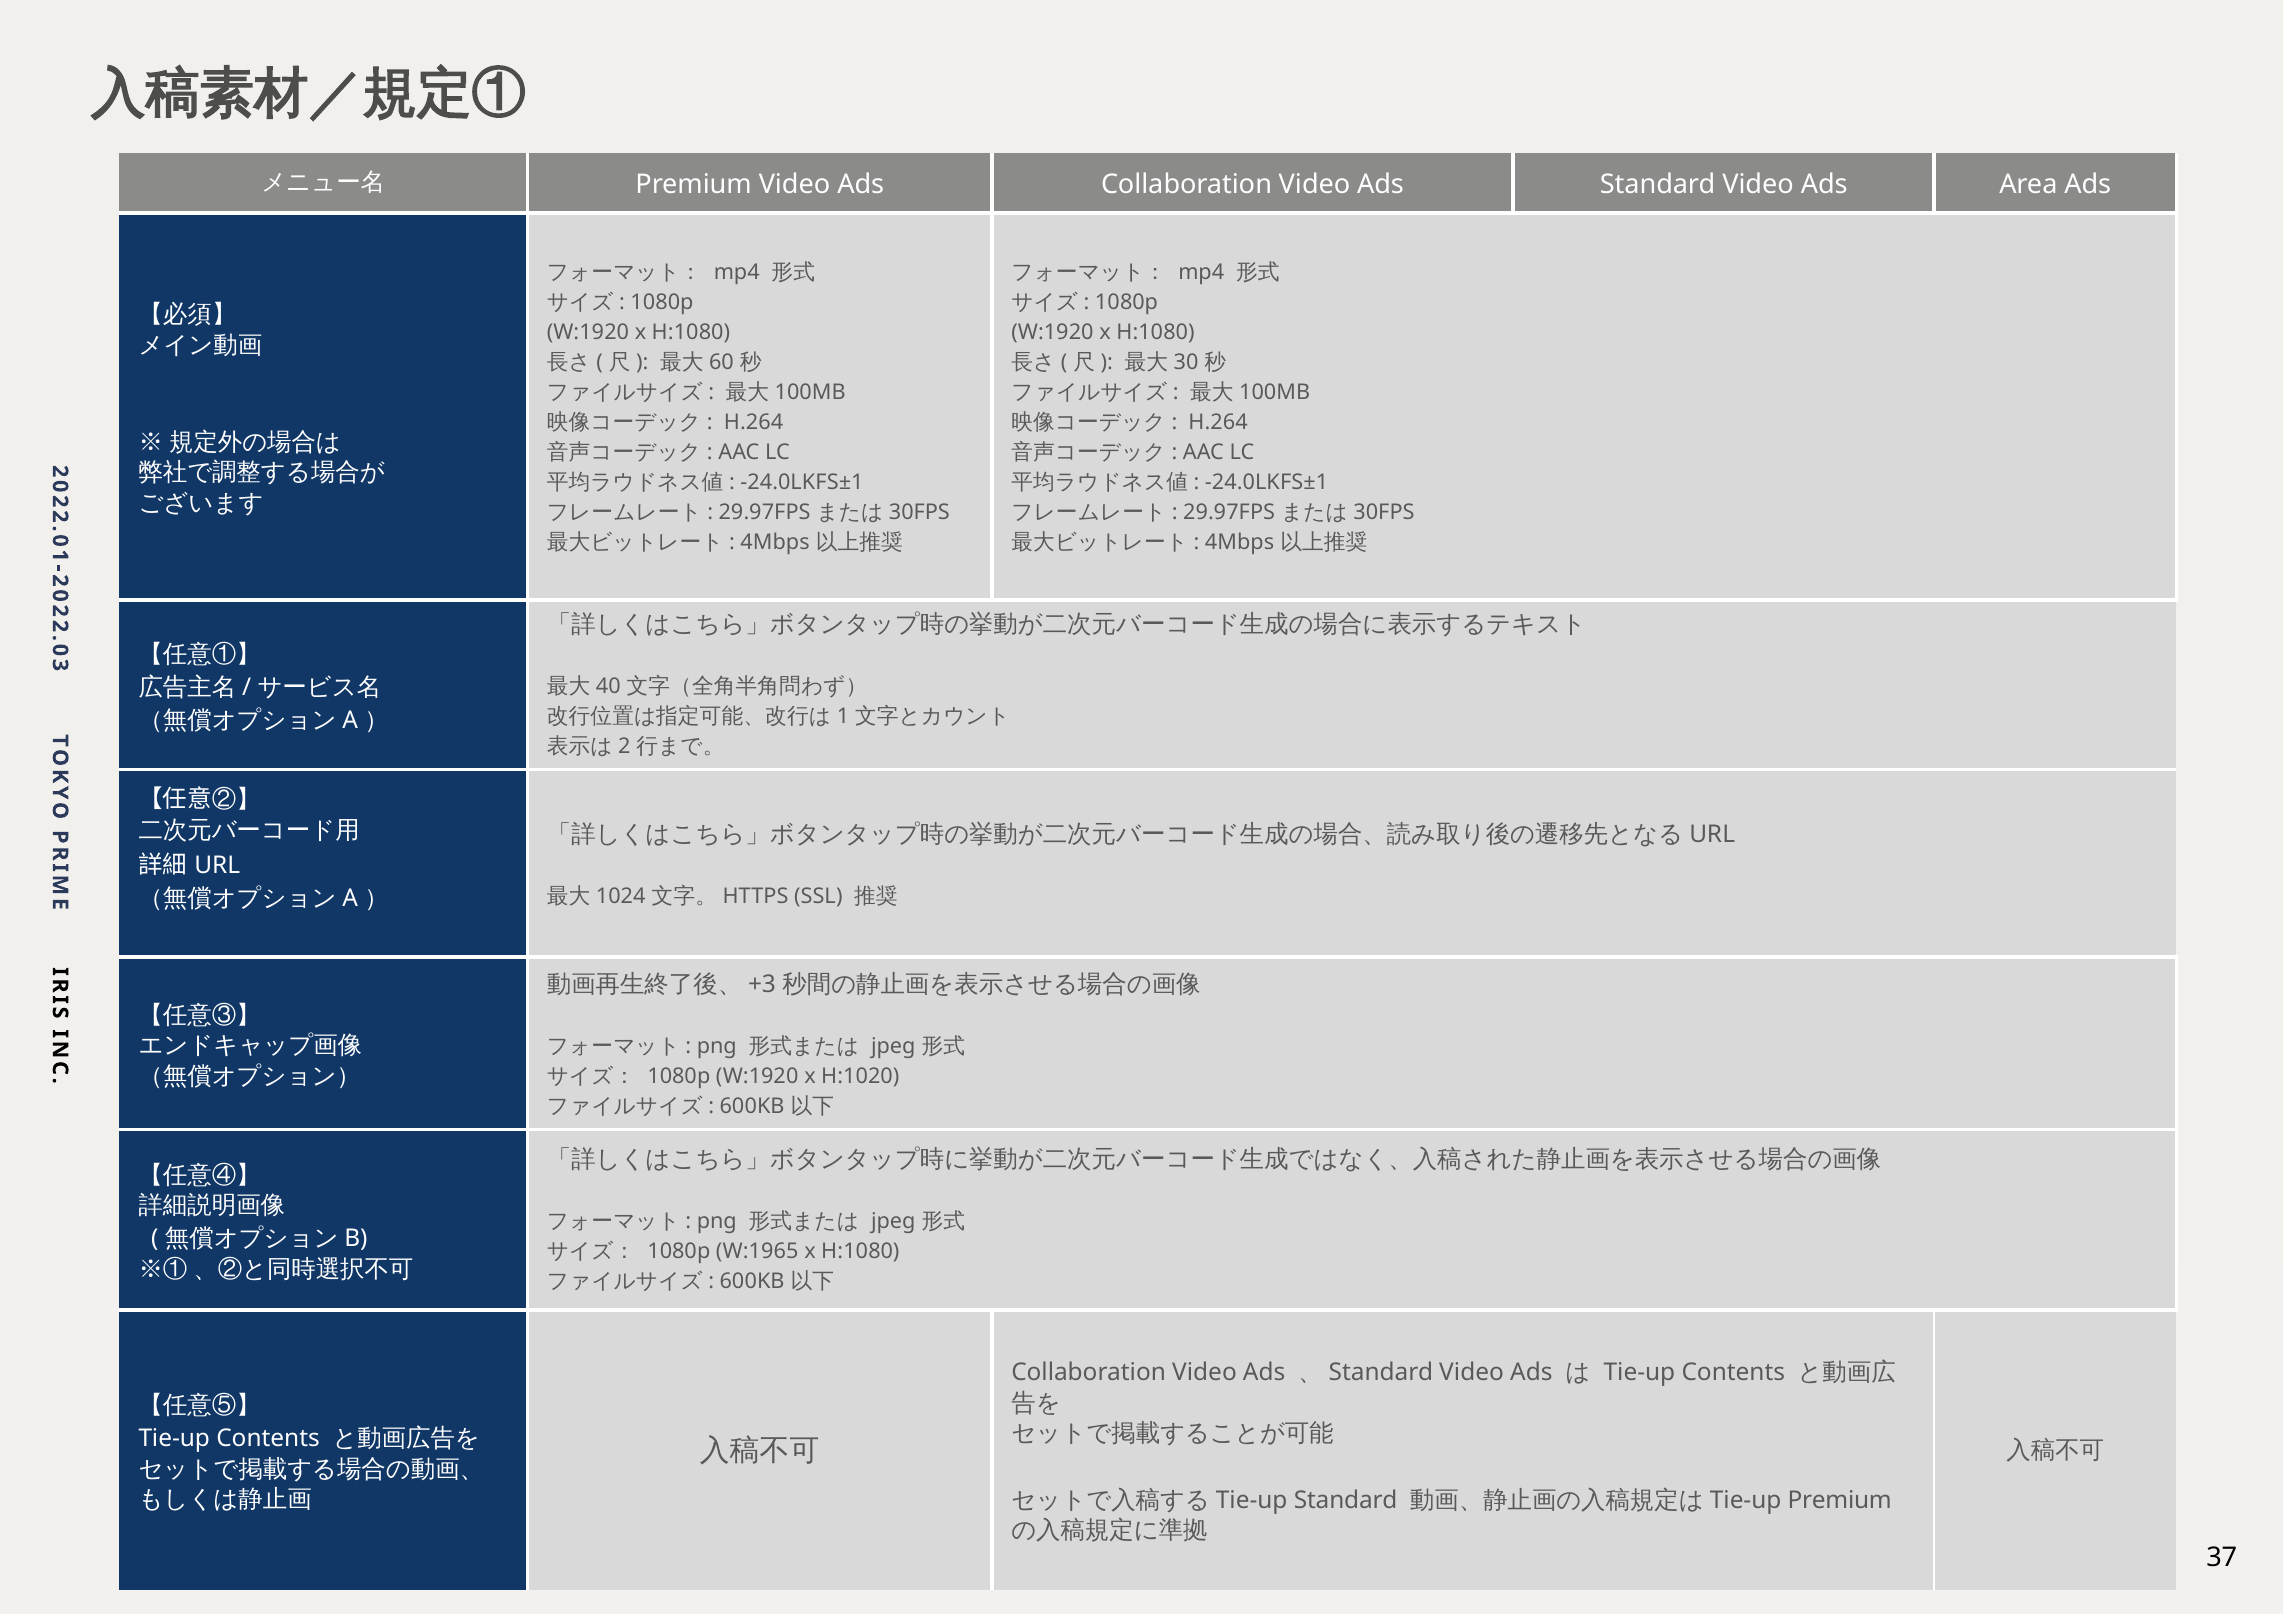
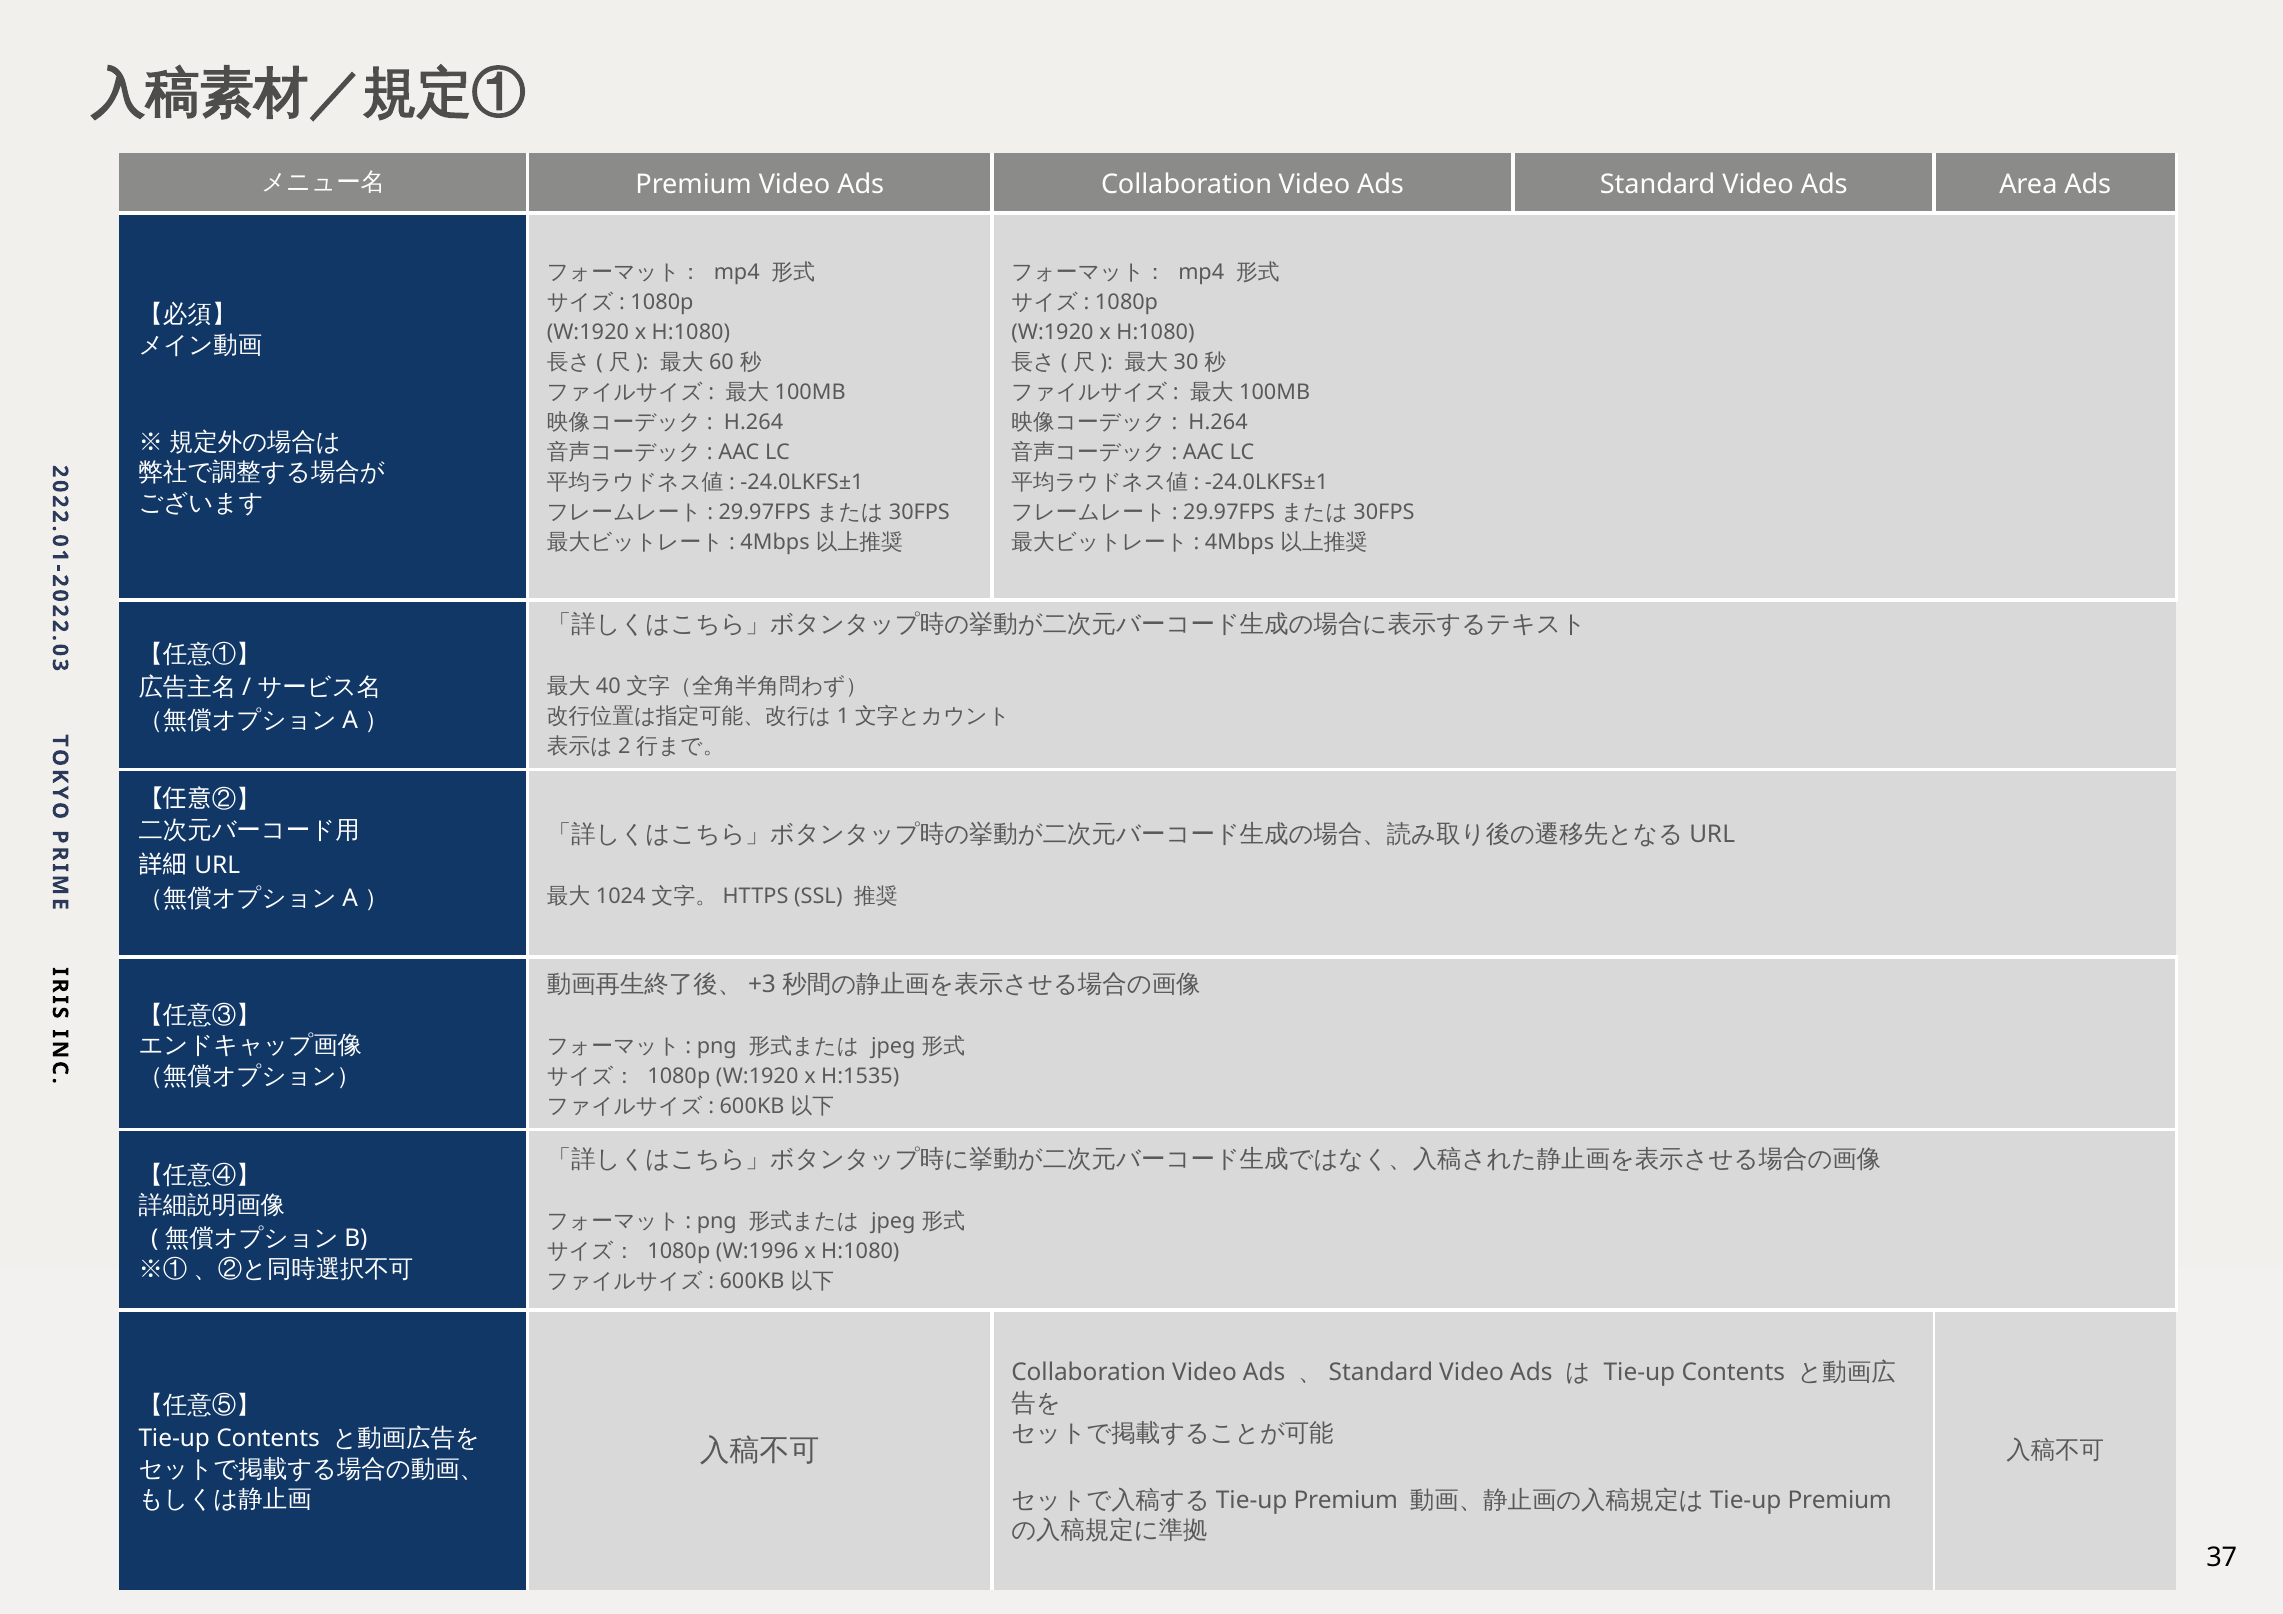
H:1020: H:1020 -> H:1535 (860, 1076)
W:1965: W:1965 -> W:1996 (757, 1251)
Tie-up Standard: Standard -> Premium (1346, 1500)
